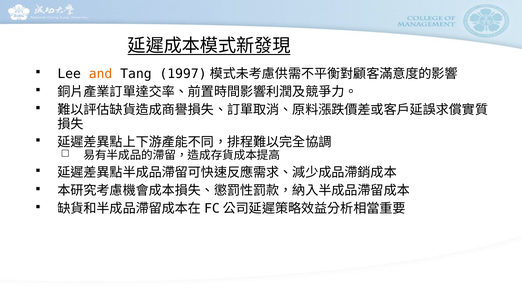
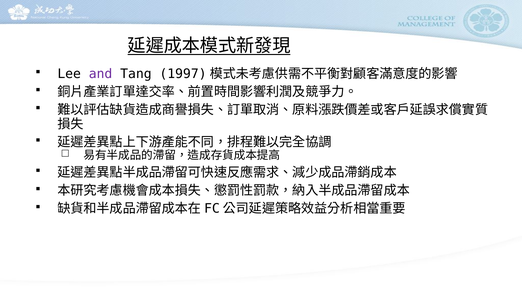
and colour: orange -> purple (101, 74)
